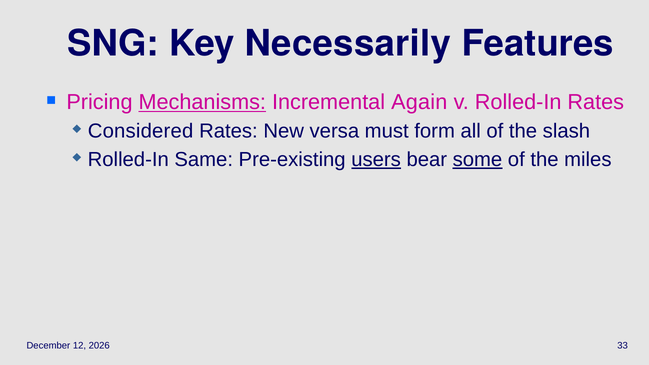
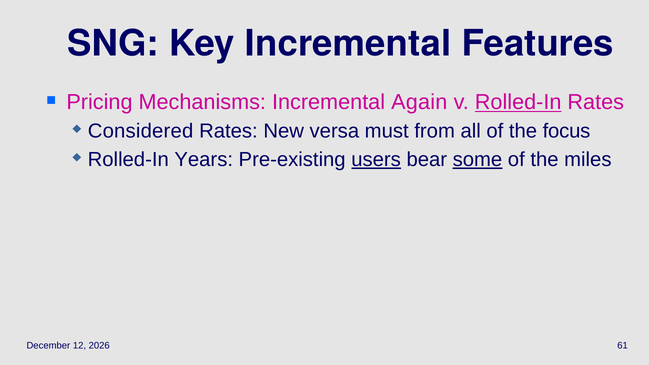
Key Necessarily: Necessarily -> Incremental (348, 44)
Mechanisms underline: present -> none (202, 102)
Rolled-In underline: none -> present (518, 102)
form: form -> from (435, 131)
slash: slash -> focus (567, 131)
Same: Same -> Years (204, 160)
33: 33 -> 61 (623, 345)
